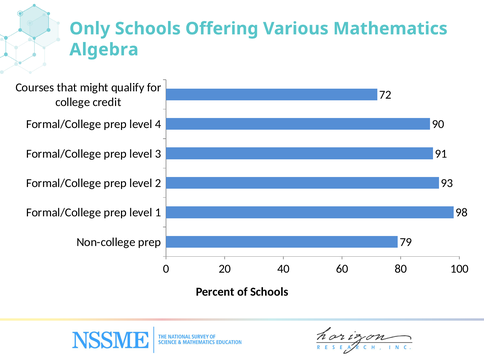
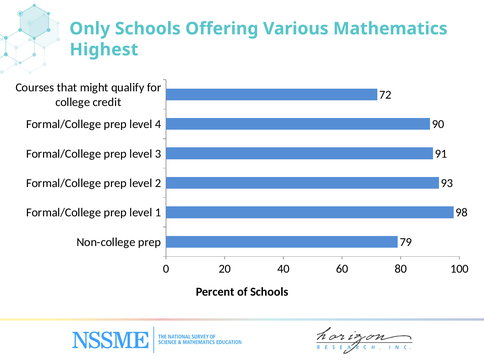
Algebra: Algebra -> Highest (104, 50)
